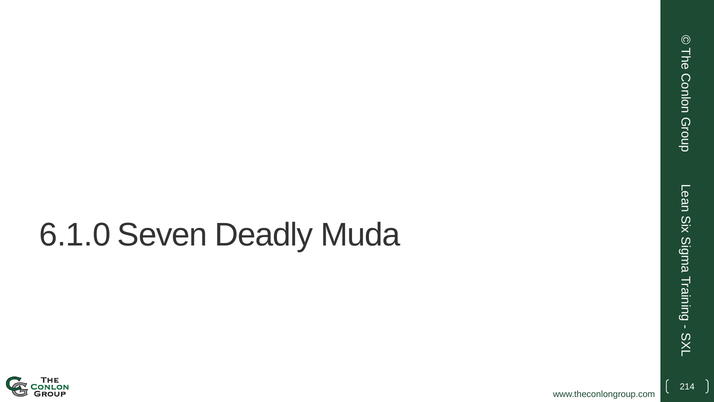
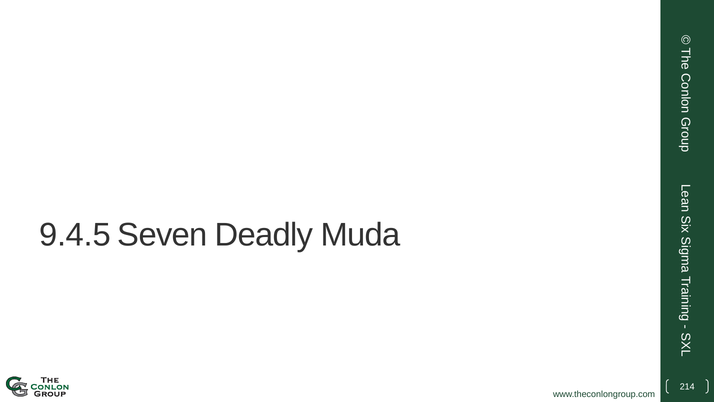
6.1.0: 6.1.0 -> 9.4.5 (75, 234)
